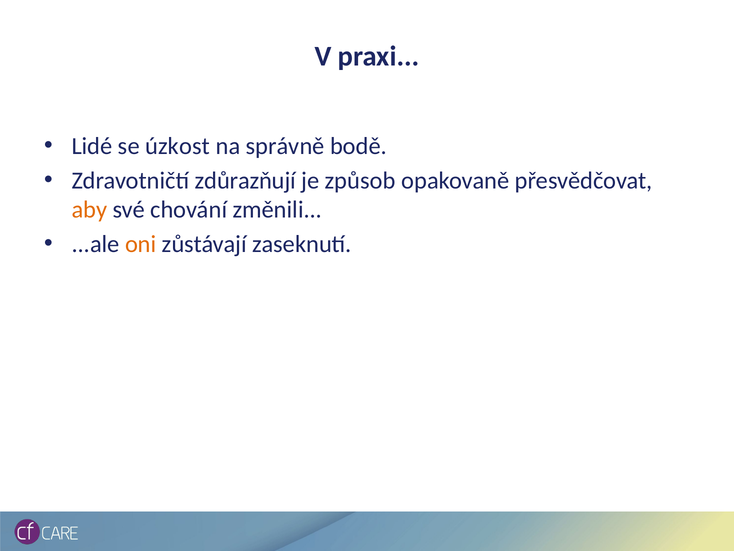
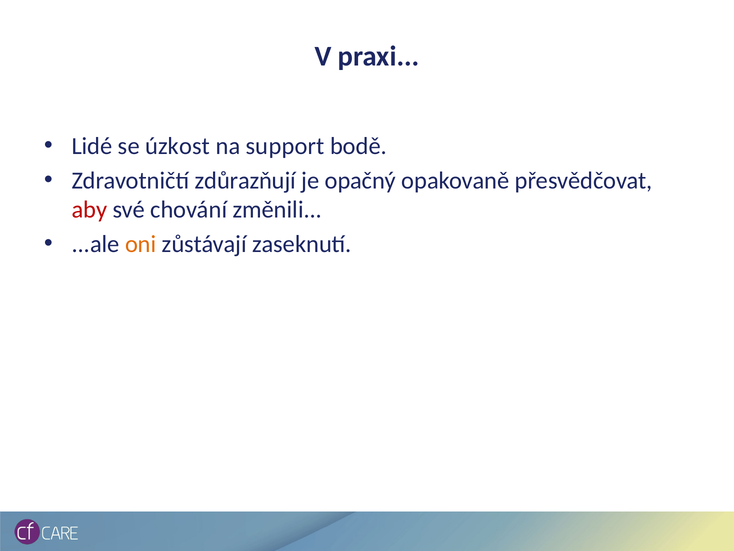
správně: správně -> support (285, 146)
způsob: způsob -> opačný (360, 180)
aby colour: orange -> red (89, 210)
